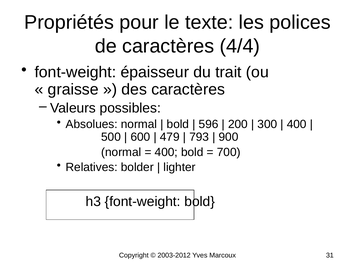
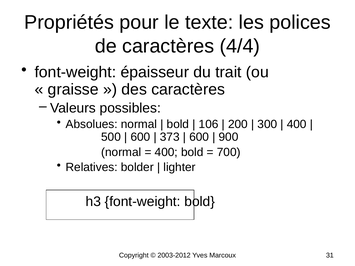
596: 596 -> 106 (209, 124)
479: 479 -> 373 (170, 137)
793: 793 -> 600 (199, 137)
